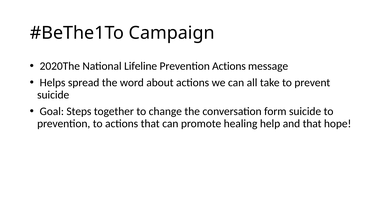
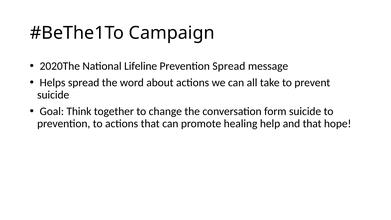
Prevention Actions: Actions -> Spread (229, 66)
Steps: Steps -> Think (79, 111)
